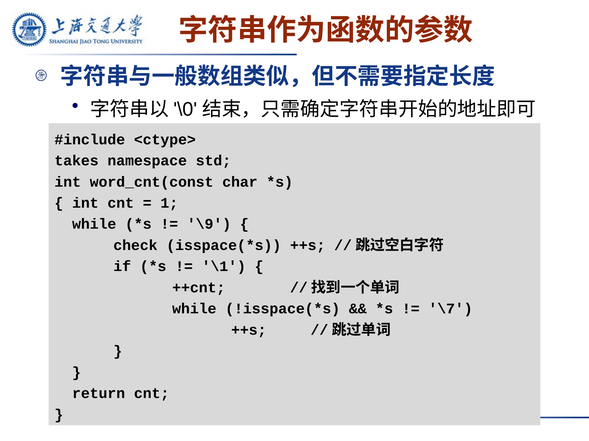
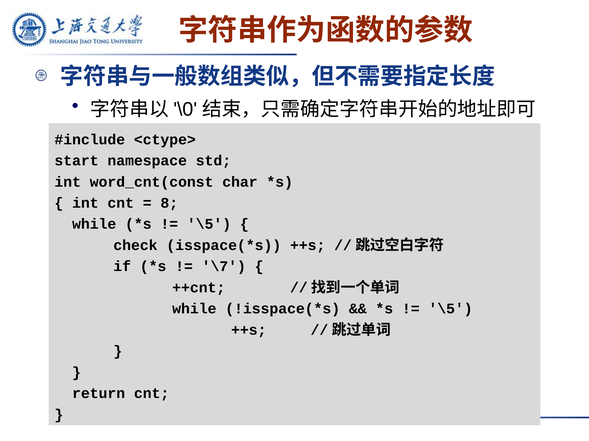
takes: takes -> start (77, 161)
1: 1 -> 8 (169, 203)
\9: \9 -> \5 (209, 225)
\1: \1 -> \7 (224, 267)
\7: \7 -> \5 (451, 309)
